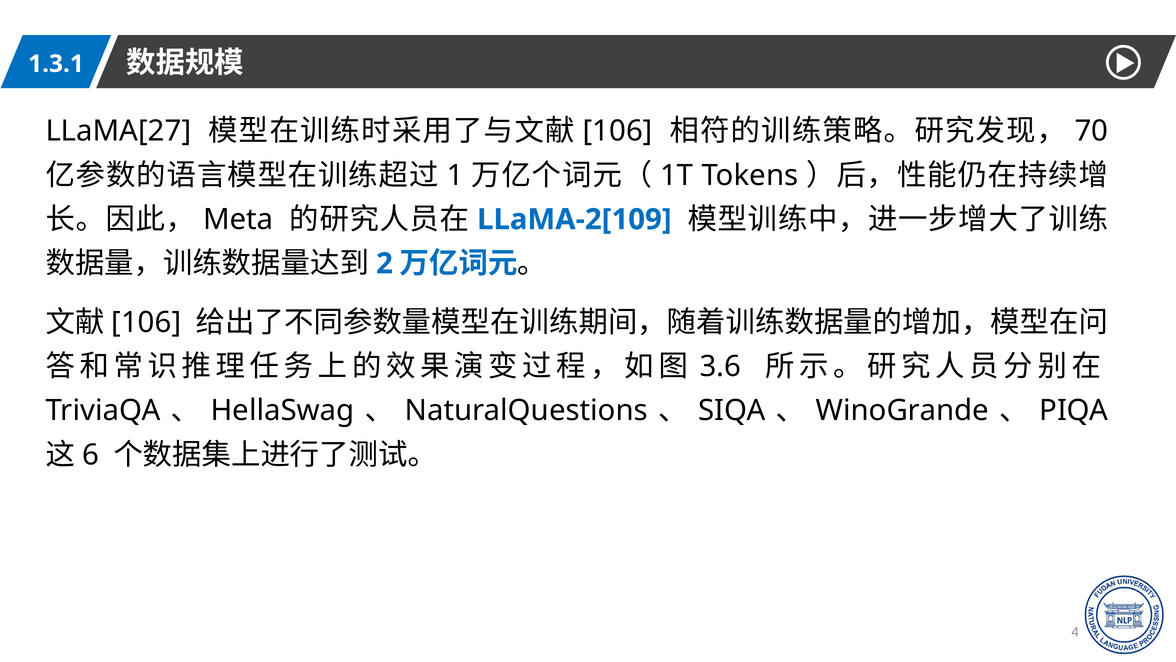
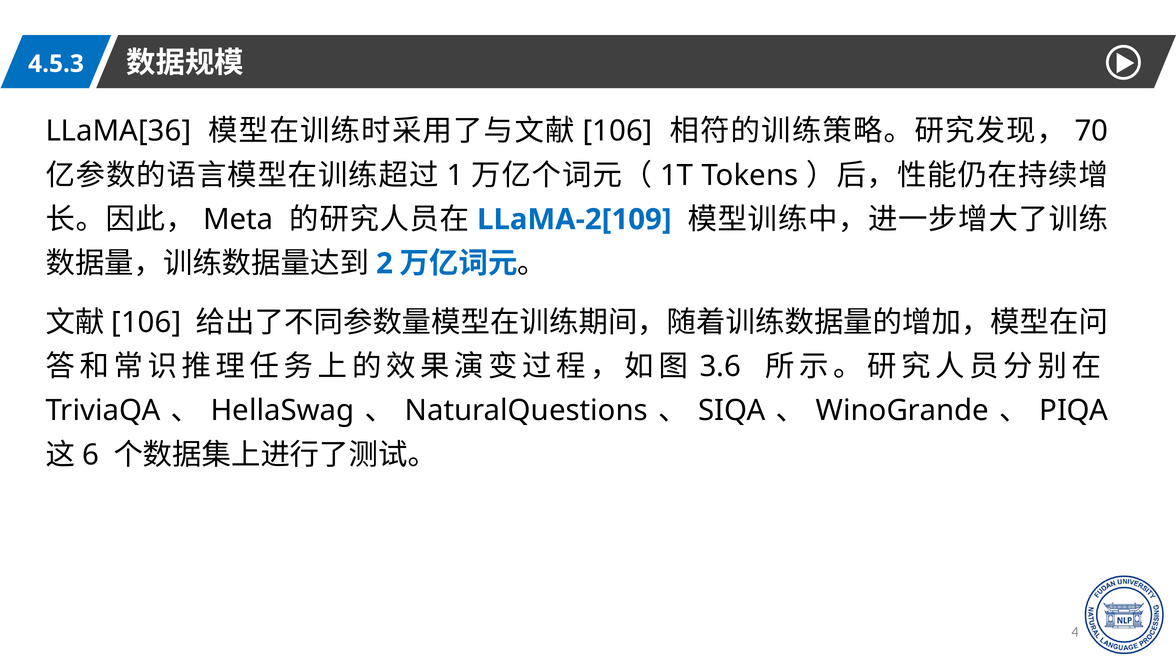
1.3.1: 1.3.1 -> 4.5.3 (56, 64)
LLaMA[27: LLaMA[27 -> LLaMA[36 (118, 131)
